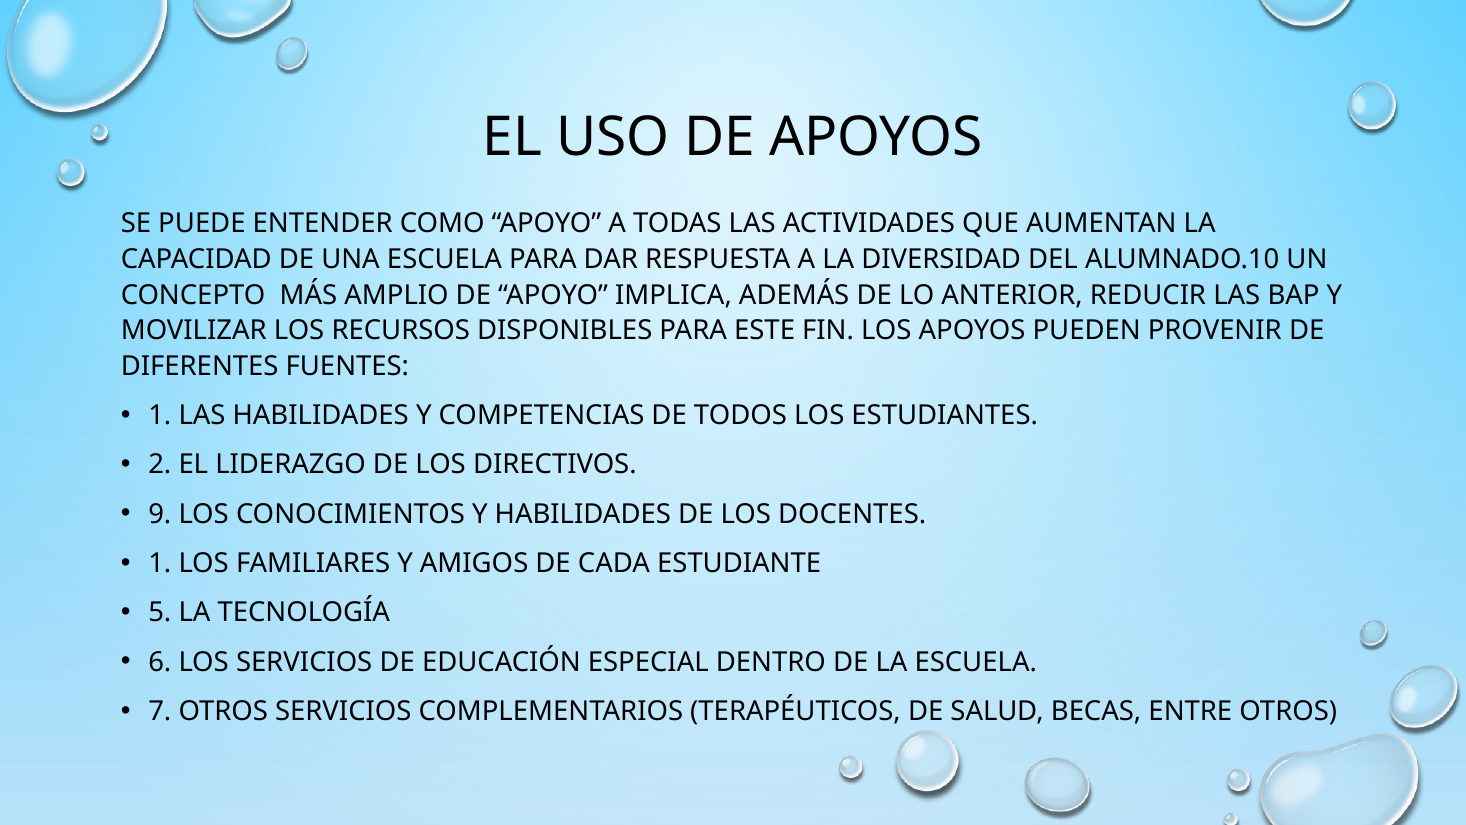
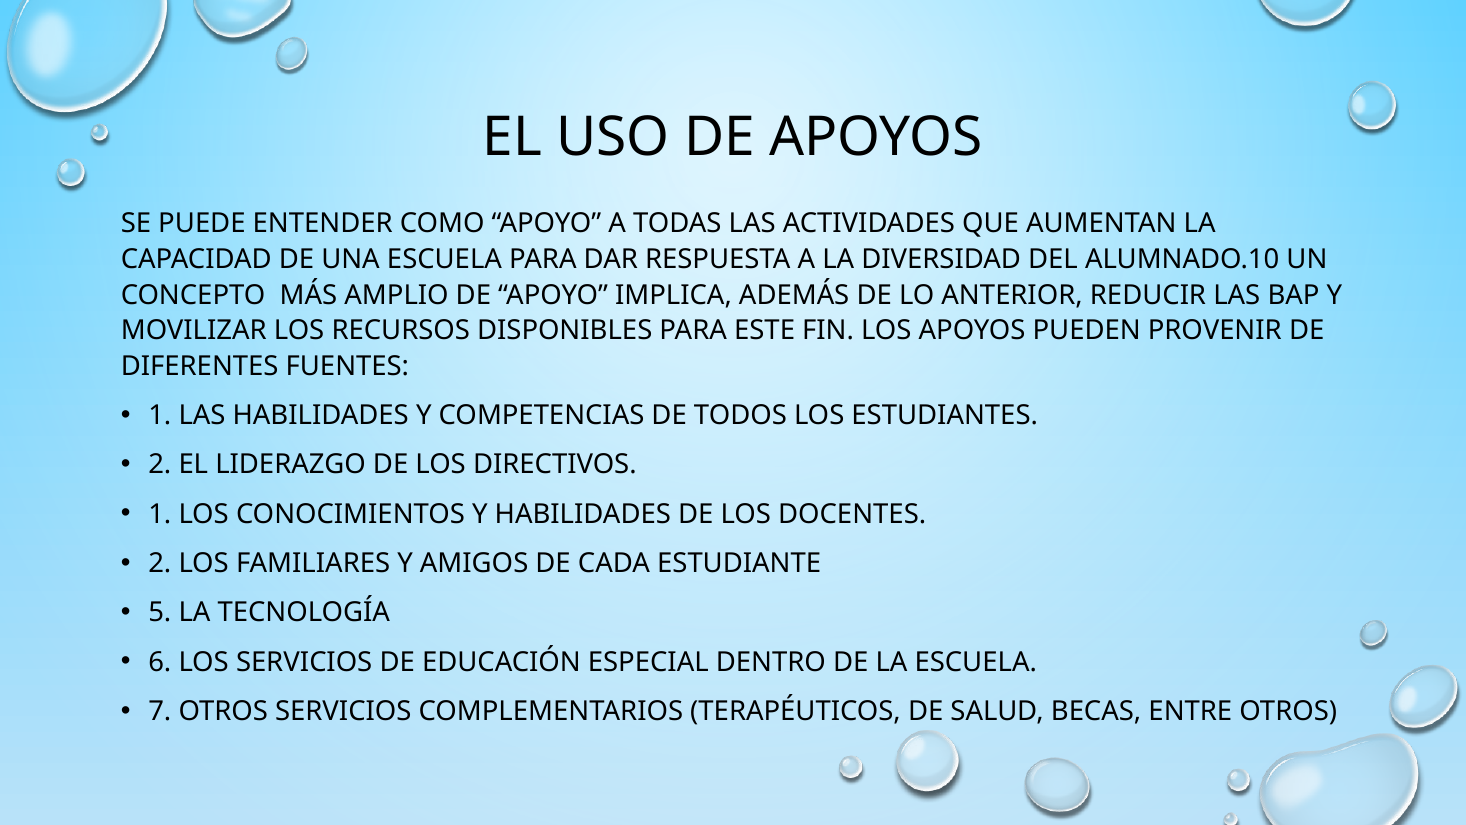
9: 9 -> 1 (160, 514)
1: 1 -> 2 (160, 563)
